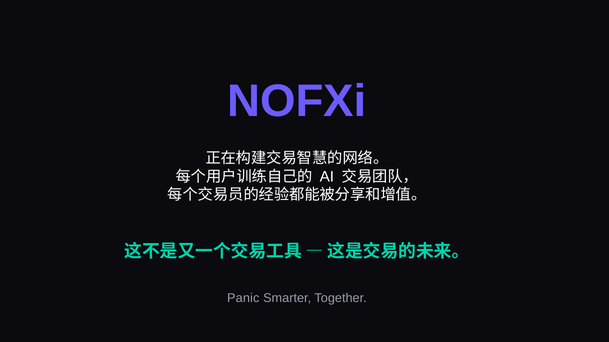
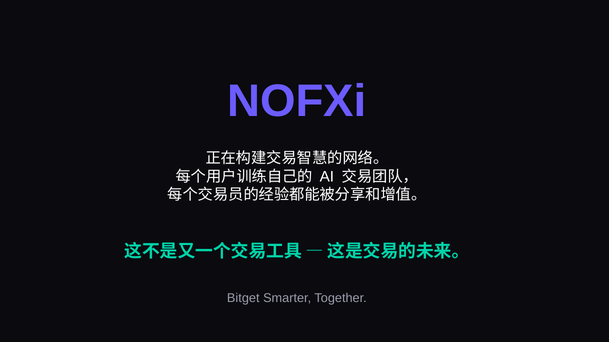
Panic: Panic -> Bitget (243, 299)
